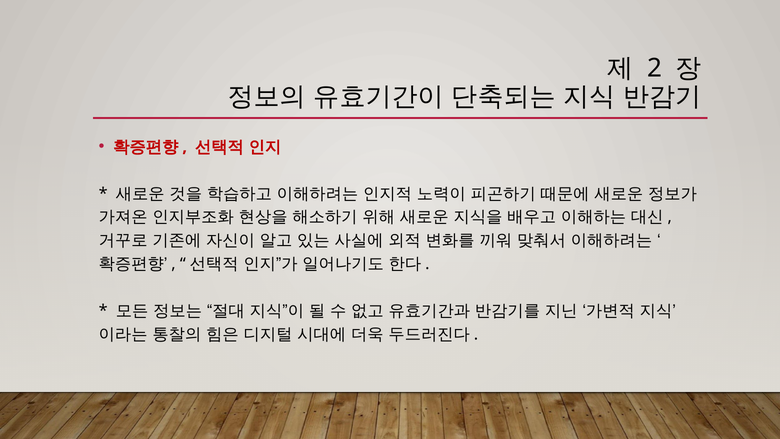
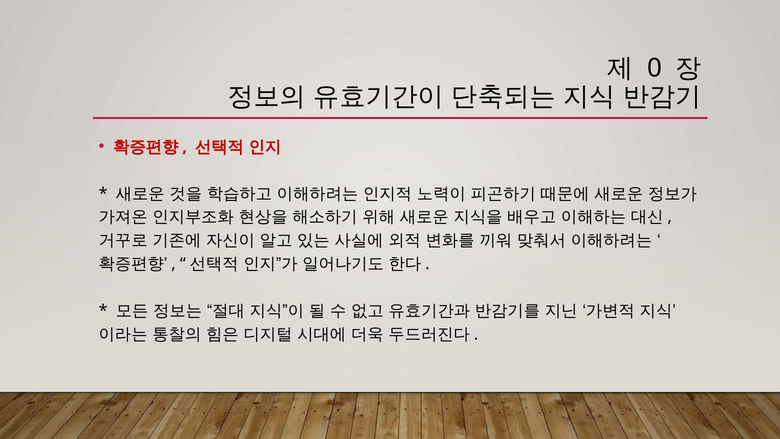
2: 2 -> 0 (655, 68)
